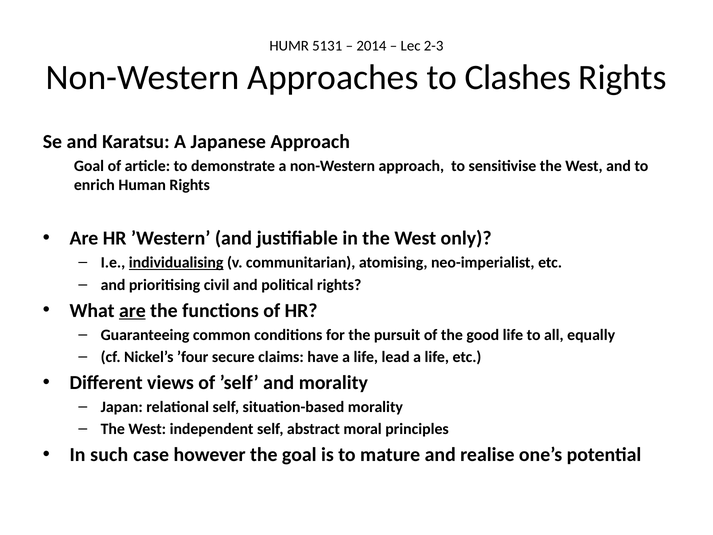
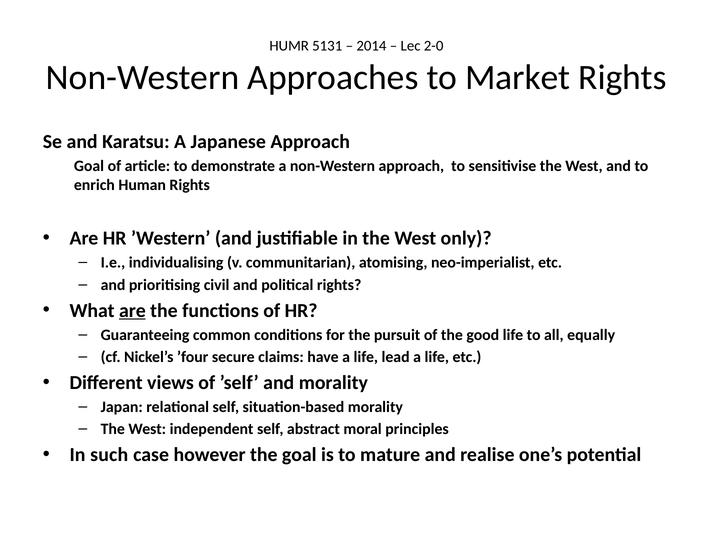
2-3: 2-3 -> 2-0 (434, 46)
Clashes: Clashes -> Market (518, 77)
individualising underline: present -> none (176, 263)
